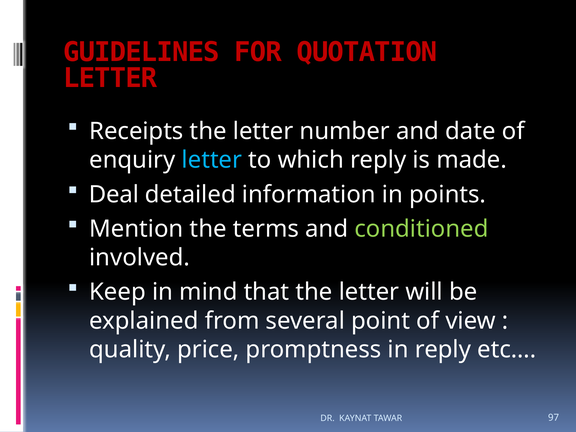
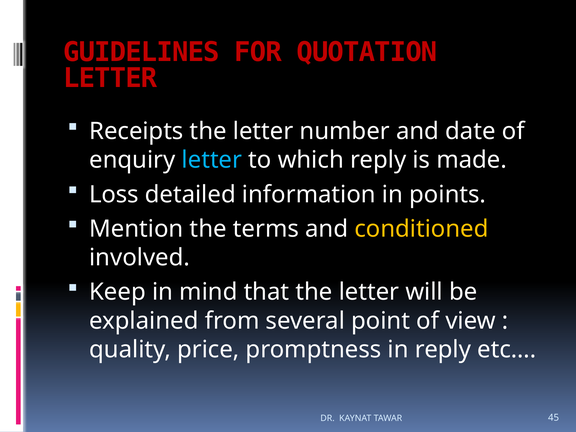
Deal: Deal -> Loss (114, 194)
conditioned colour: light green -> yellow (421, 229)
97: 97 -> 45 (554, 418)
